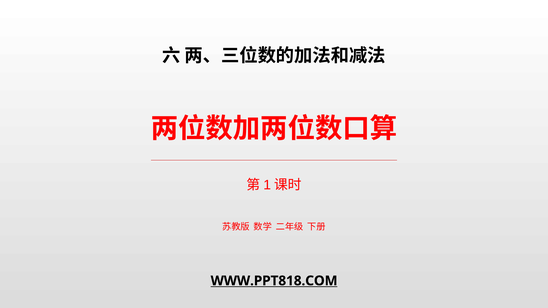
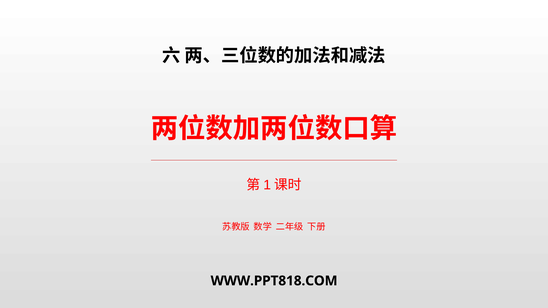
WWW.PPT818.COM underline: present -> none (274, 281)
